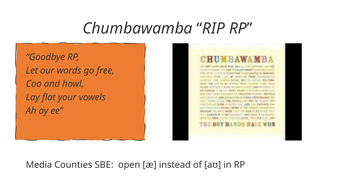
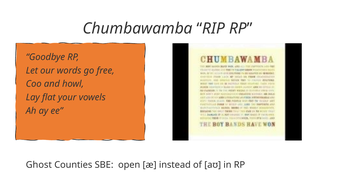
Media: Media -> Ghost (39, 164)
